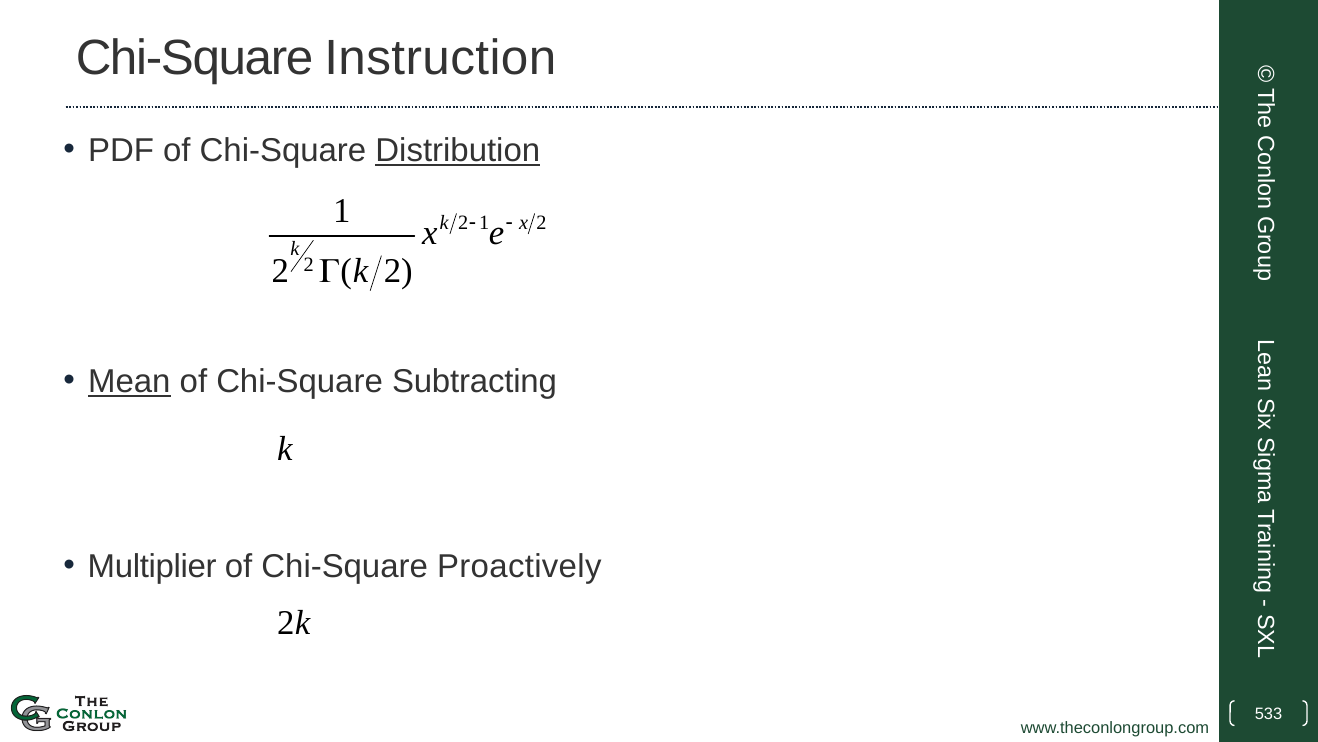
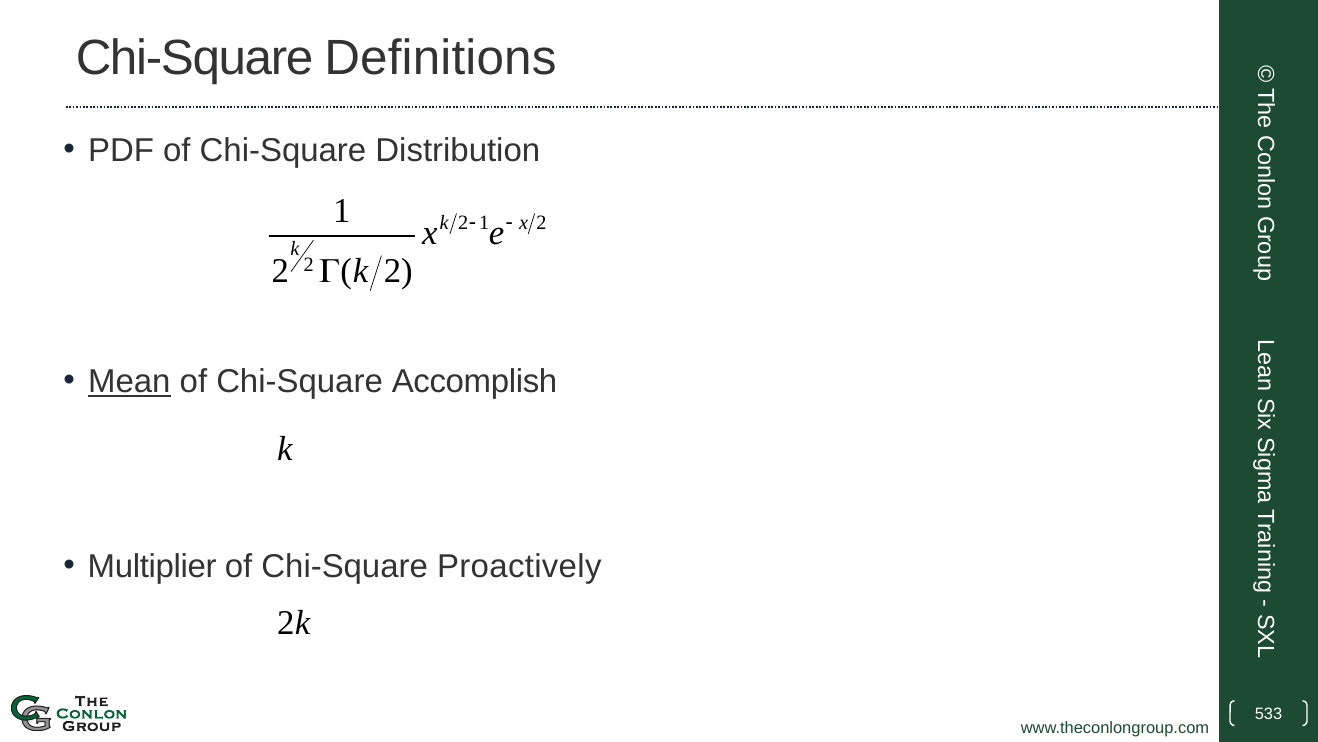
Instruction: Instruction -> Definitions (440, 59)
Distribution underline: present -> none (458, 151)
Subtracting: Subtracting -> Accomplish (475, 381)
